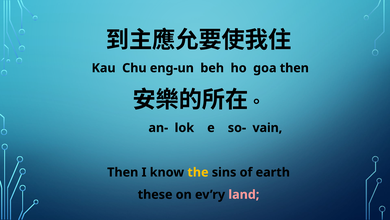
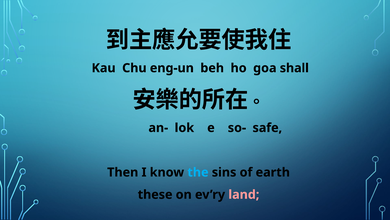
goa then: then -> shall (294, 68)
vain: vain -> safe (267, 127)
the colour: yellow -> light blue (198, 172)
